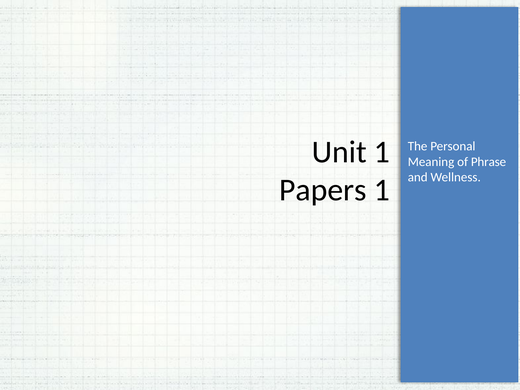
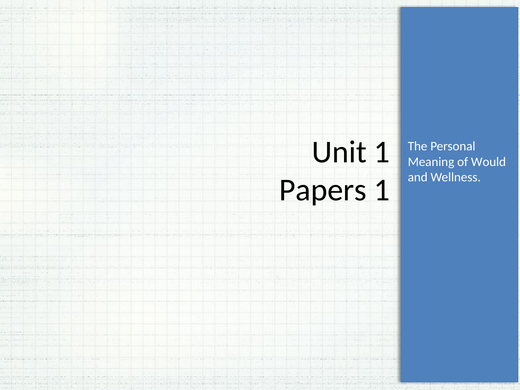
Phrase: Phrase -> Would (488, 162)
